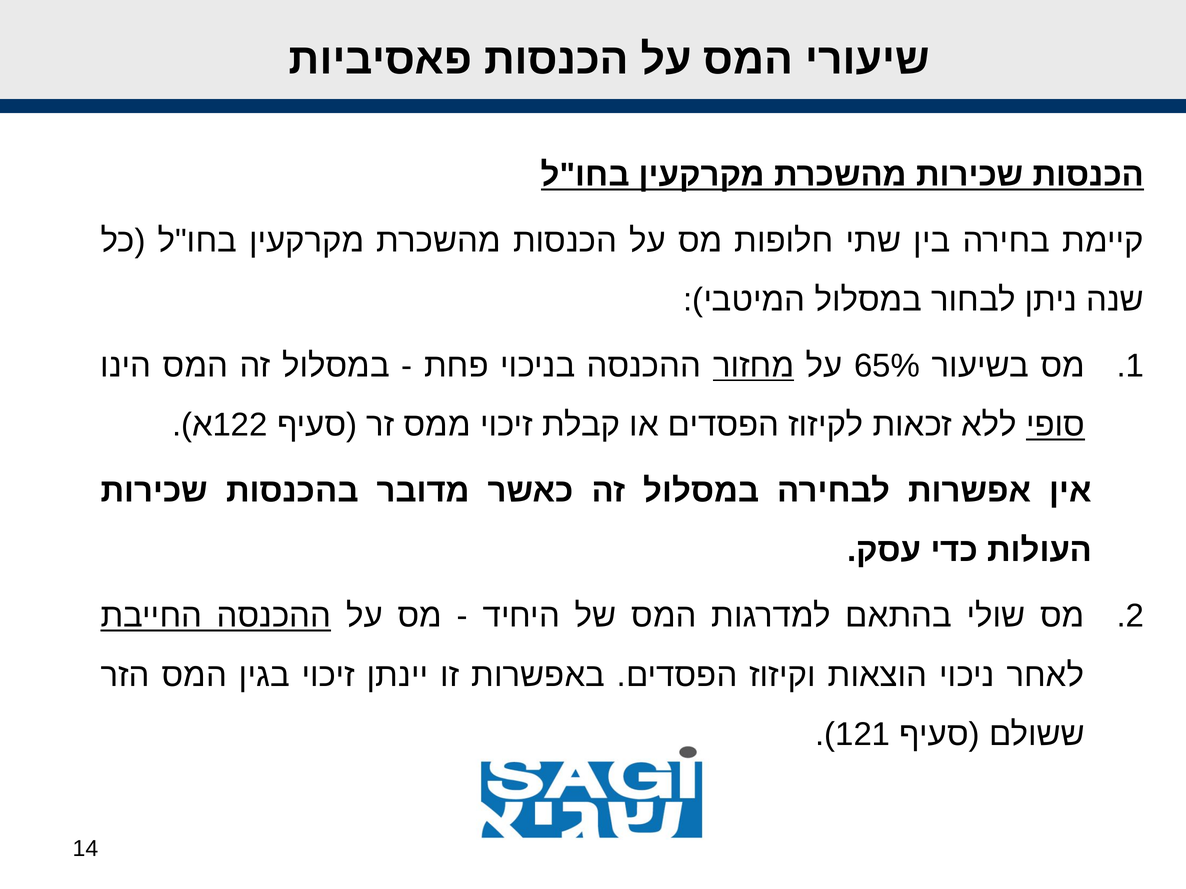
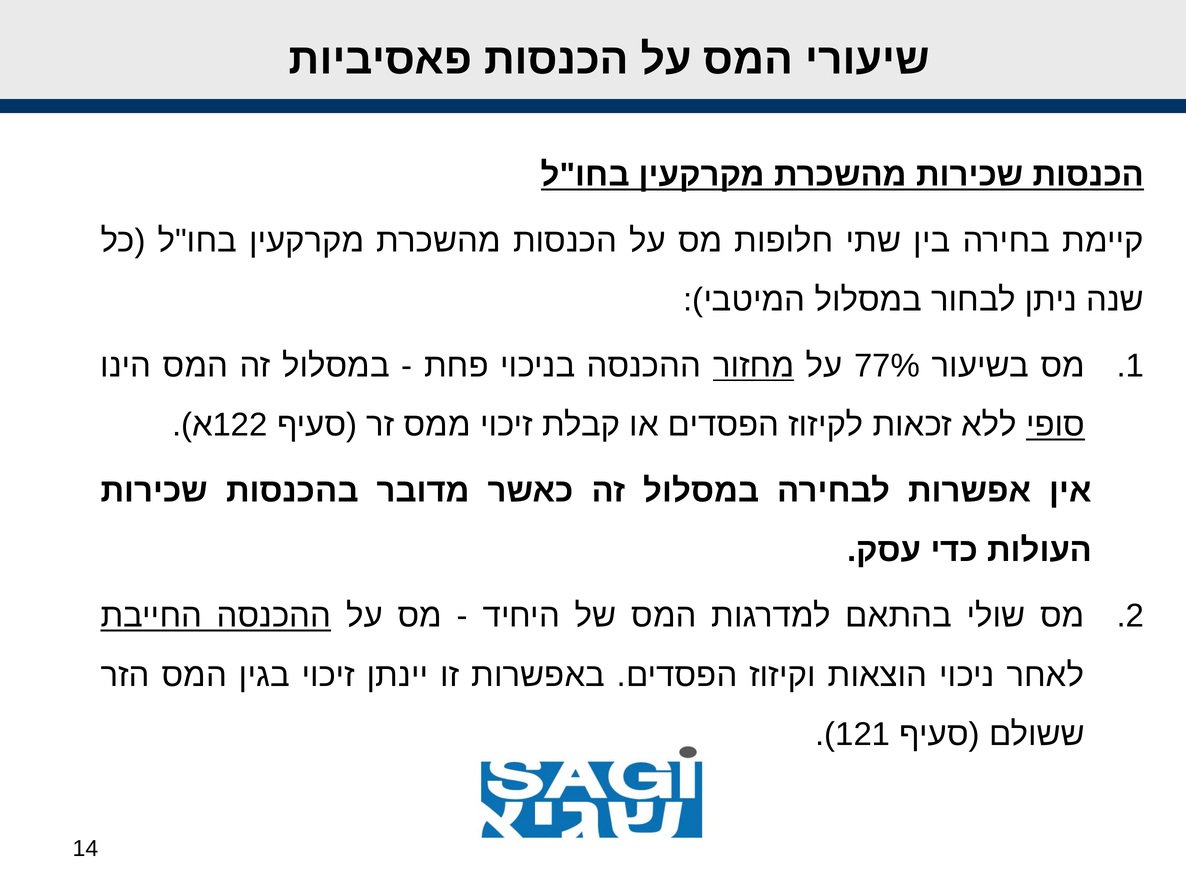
65%: 65% -> 77% (887, 366)
